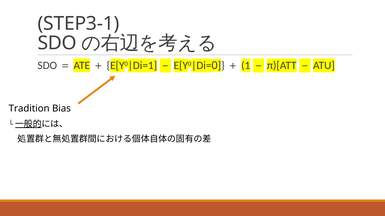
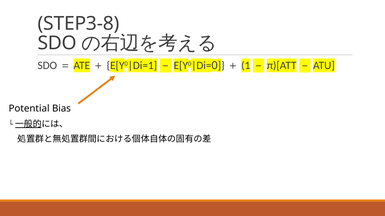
STEP3-1: STEP3-1 -> STEP3-8 (78, 24)
Tradition: Tradition -> Potential (29, 109)
